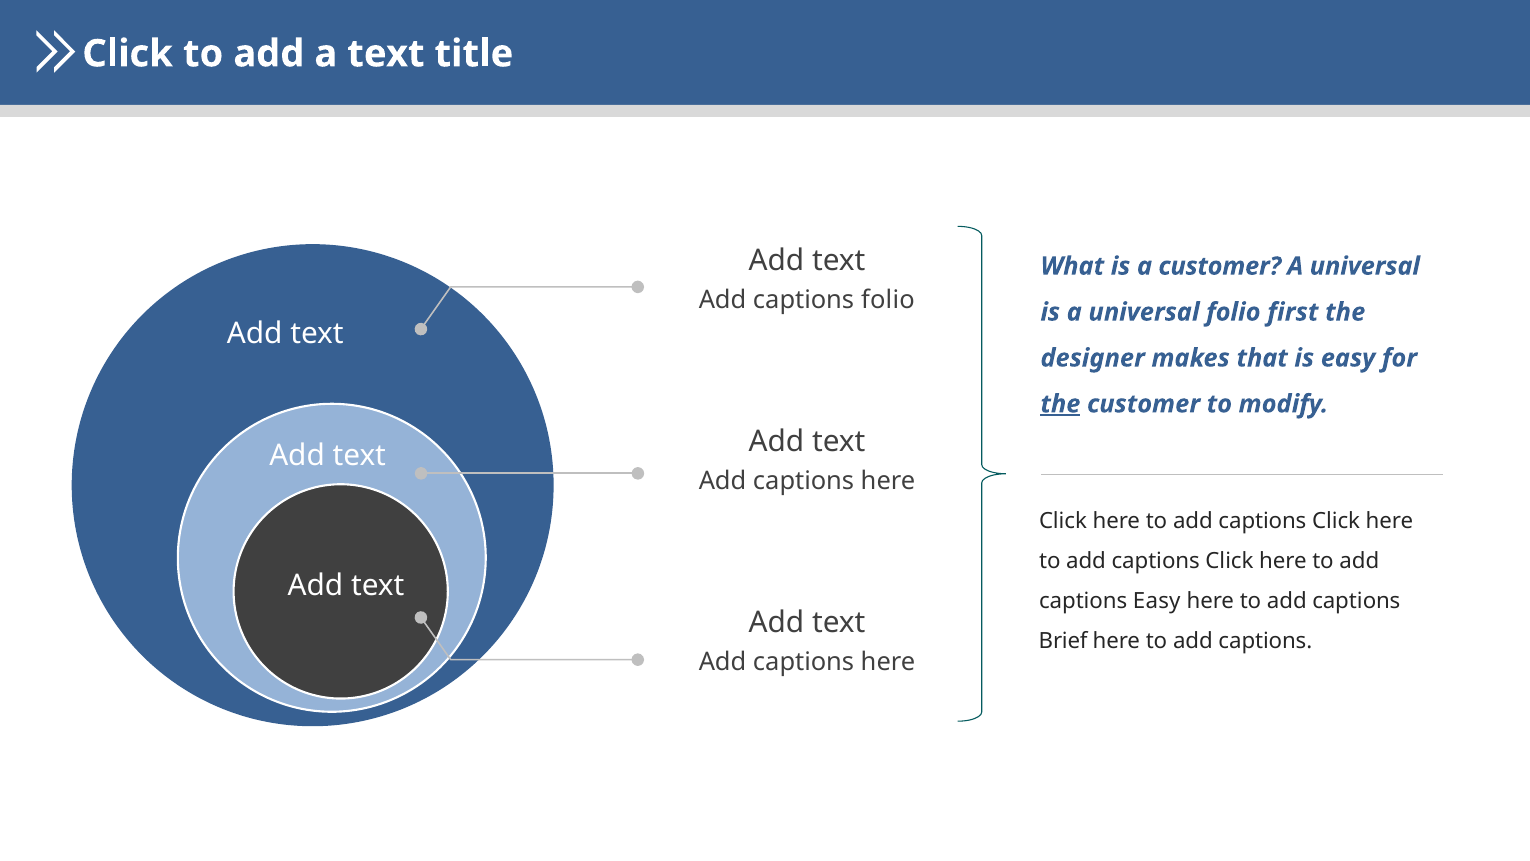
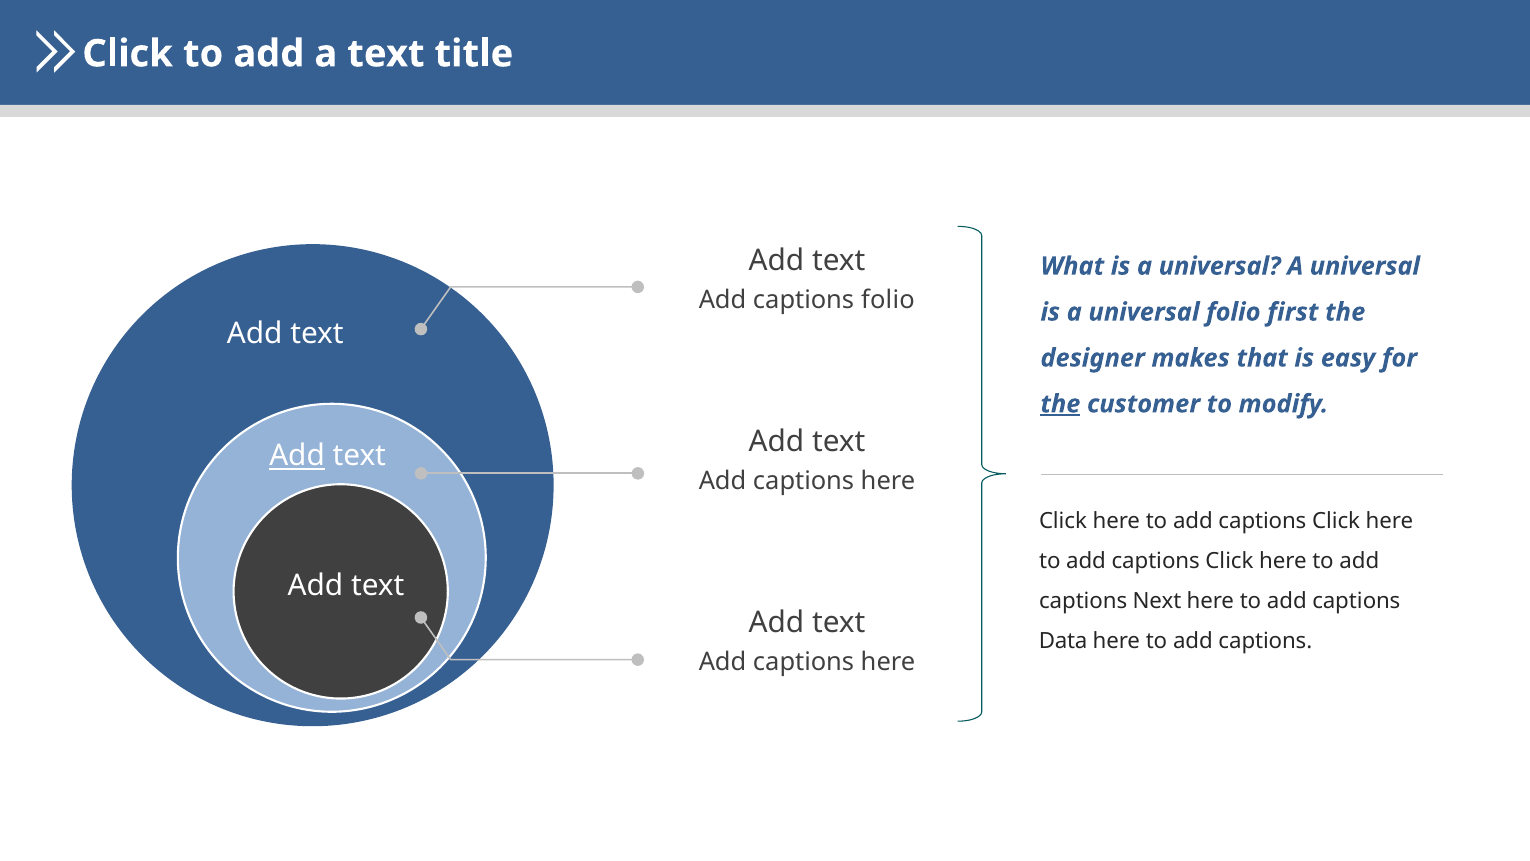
What is a customer: customer -> universal (1220, 266)
Add underline: none -> present (297, 456)
captions Easy: Easy -> Next (1157, 601)
Brief: Brief -> Data (1063, 641)
